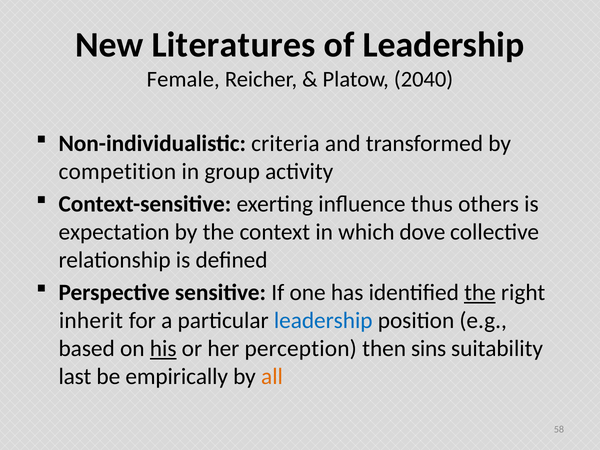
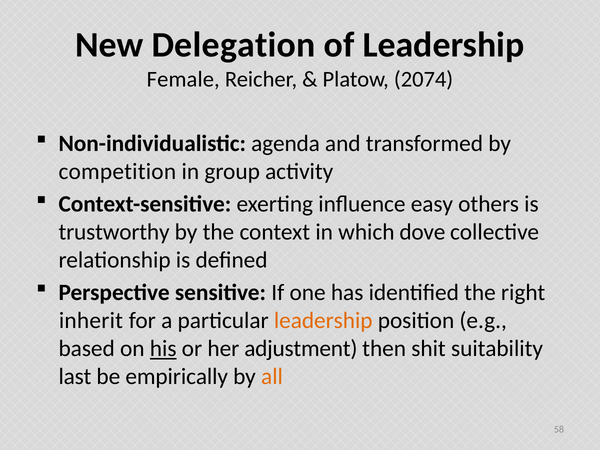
Literatures: Literatures -> Delegation (234, 45)
2040: 2040 -> 2074 (424, 79)
criteria: criteria -> agenda (286, 144)
thus: thus -> easy (432, 204)
expectation: expectation -> trustworthy (114, 232)
the underline: present -> none (480, 293)
leadership colour: blue -> orange (323, 321)
perception: perception -> adjustment (301, 349)
sins: sins -> shit (429, 349)
